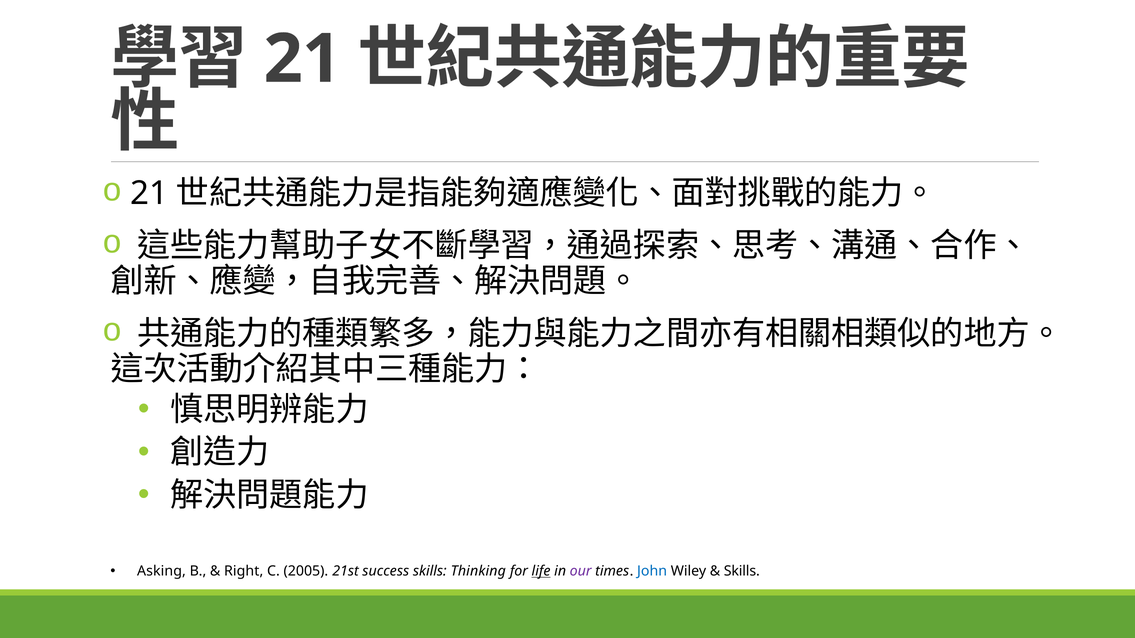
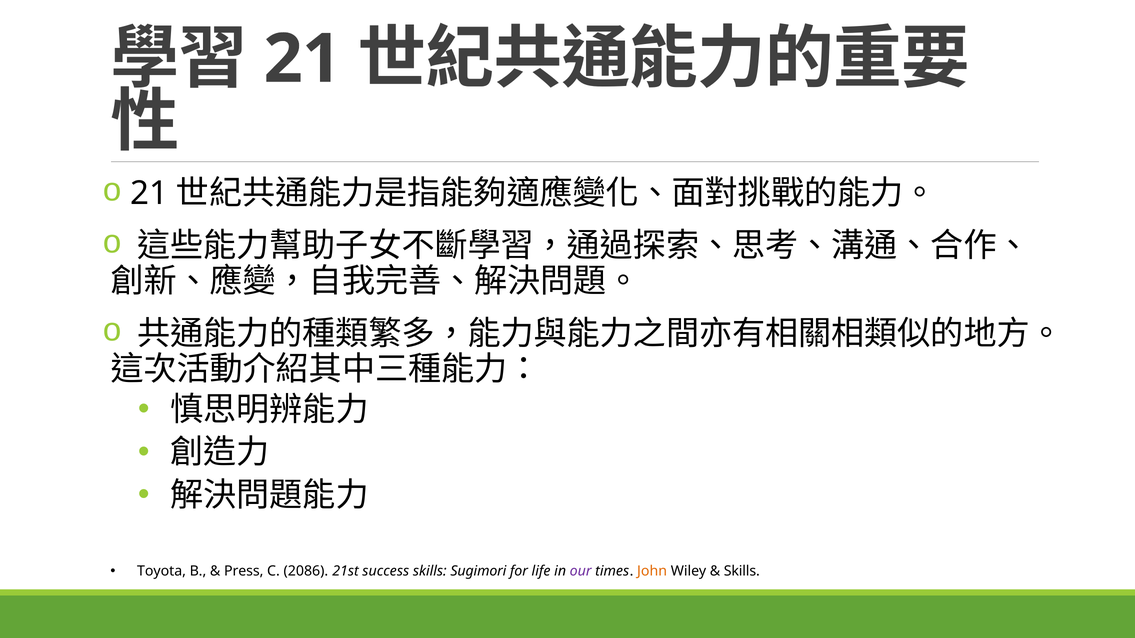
Asking: Asking -> Toyota (162, 572)
Right: Right -> Press (244, 572)
2005: 2005 -> 2086 (306, 572)
Thinking: Thinking -> Sugimori (478, 572)
life underline: present -> none (541, 572)
John colour: blue -> orange (652, 572)
